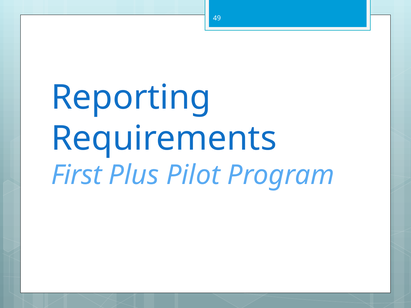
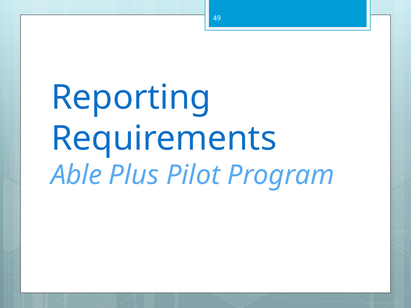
First: First -> Able (76, 175)
